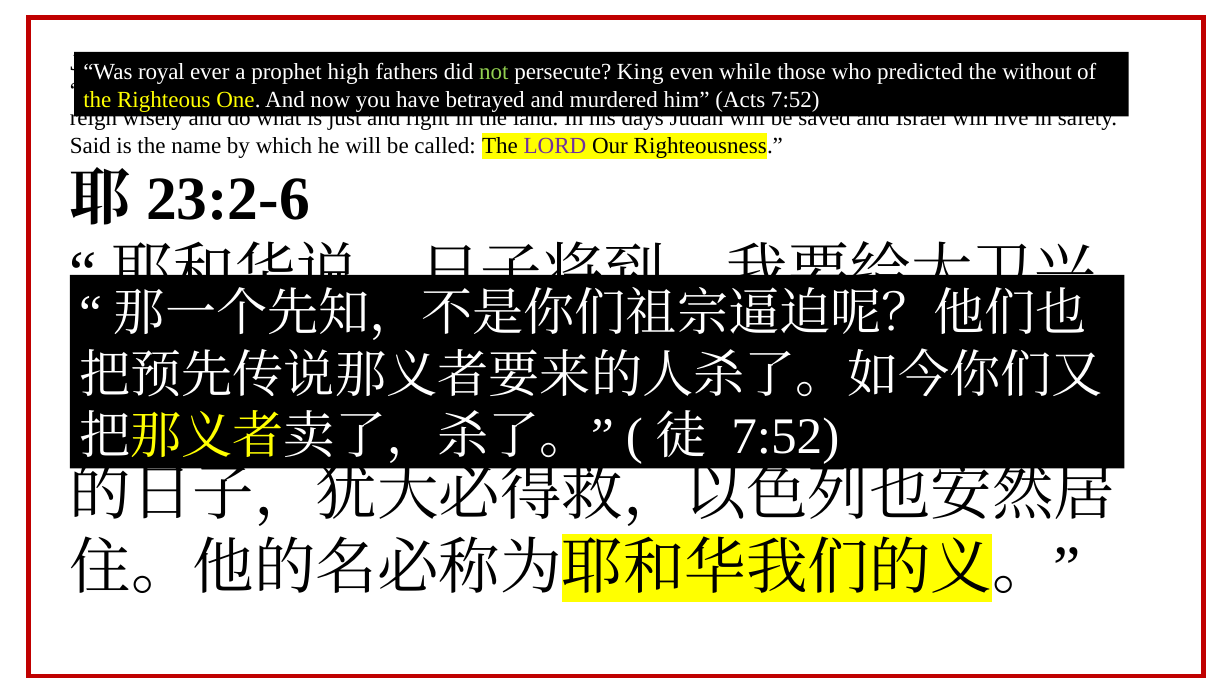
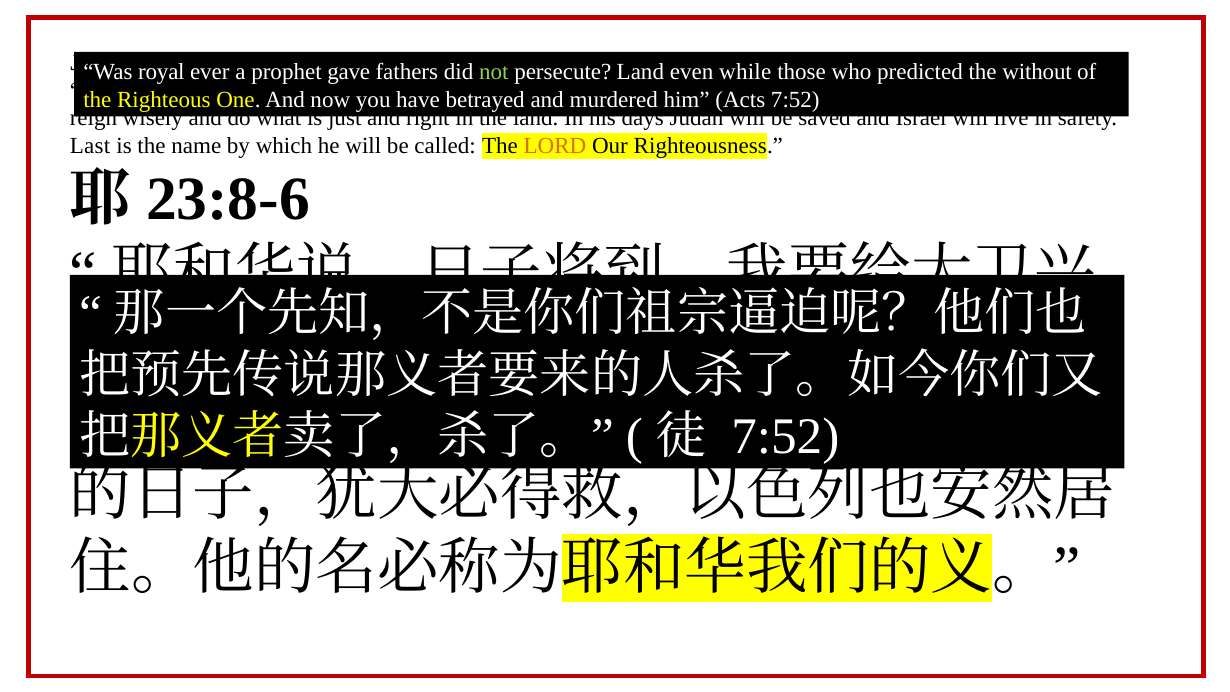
high: high -> gave (349, 72)
persecute King: King -> Land (640, 72)
Said: Said -> Last (90, 146)
LORD colour: purple -> orange (555, 146)
23:2-6: 23:2-6 -> 23:8-6 (228, 199)
